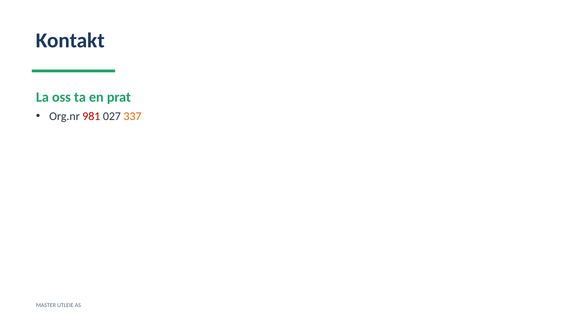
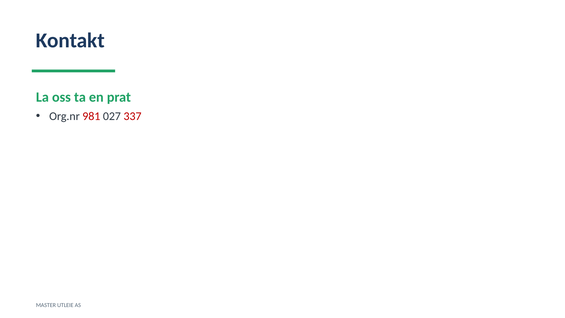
337 colour: orange -> red (133, 116)
